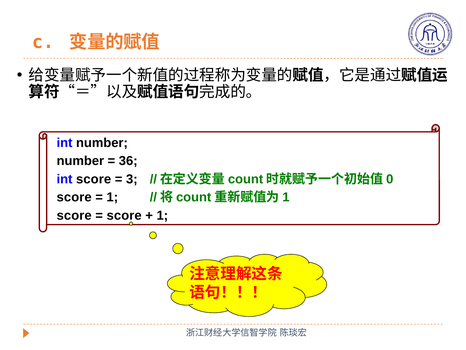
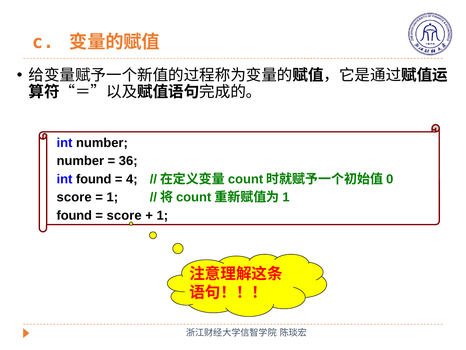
int score: score -> found (94, 179)
3: 3 -> 4 (132, 179)
score: score -> found (74, 215)
